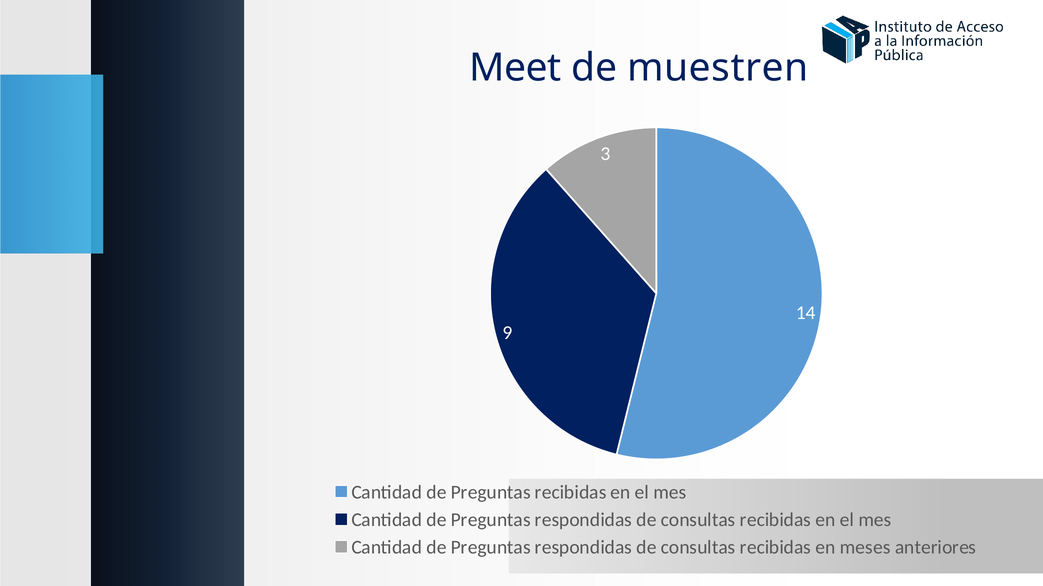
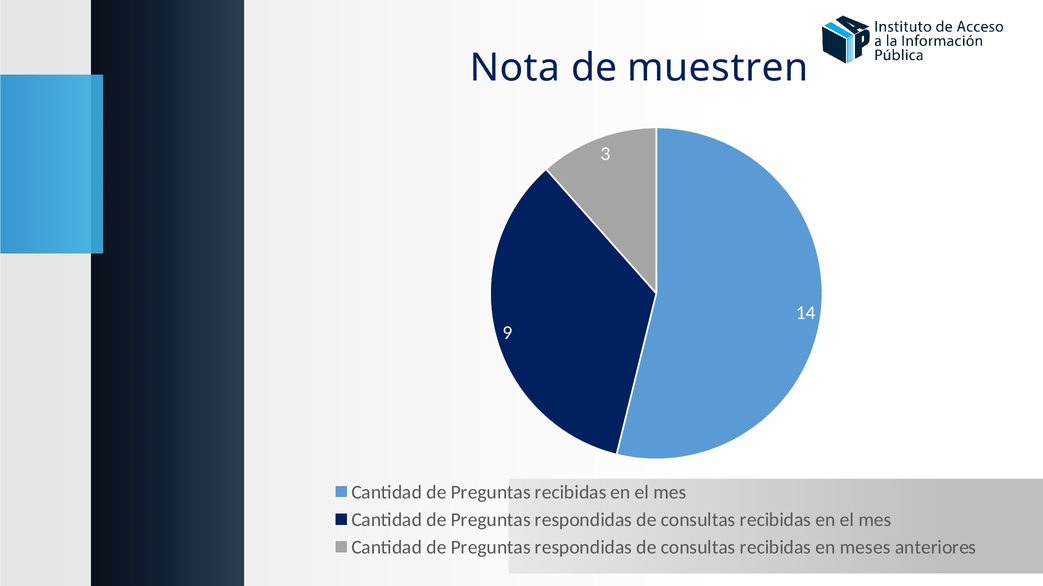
Meet: Meet -> Nota (515, 68)
